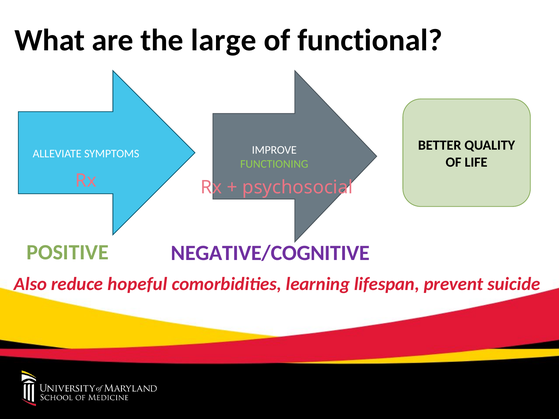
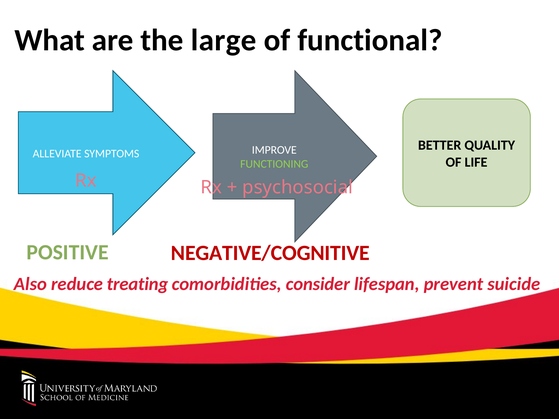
NEGATIVE/COGNITIVE colour: purple -> red (270, 253)
hopeful: hopeful -> treating (138, 284)
learning: learning -> consider (318, 284)
